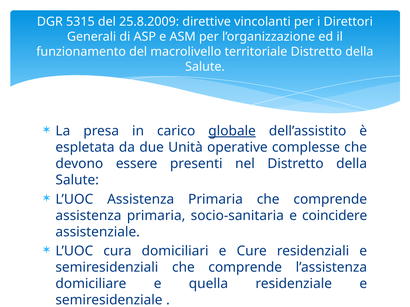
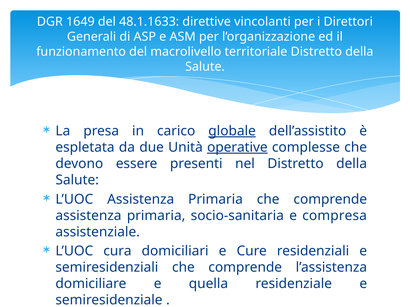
5315: 5315 -> 1649 (80, 22)
25.8.2009: 25.8.2009 -> 48.1.1633 (149, 22)
operative underline: none -> present (237, 148)
coincidere: coincidere -> compresa (335, 216)
